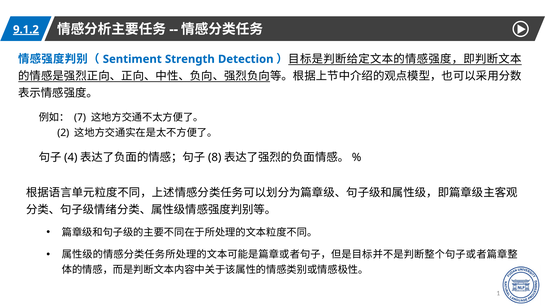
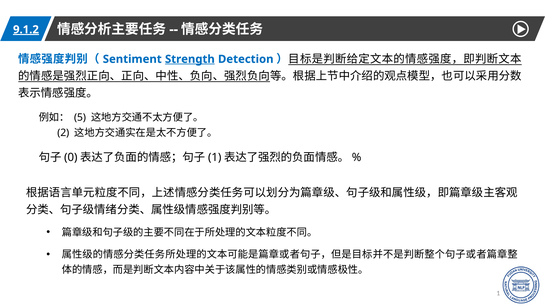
Strength underline: none -> present (190, 59)
7: 7 -> 5 (80, 117)
4: 4 -> 0 (71, 157)
8: 8 -> 1 (215, 157)
